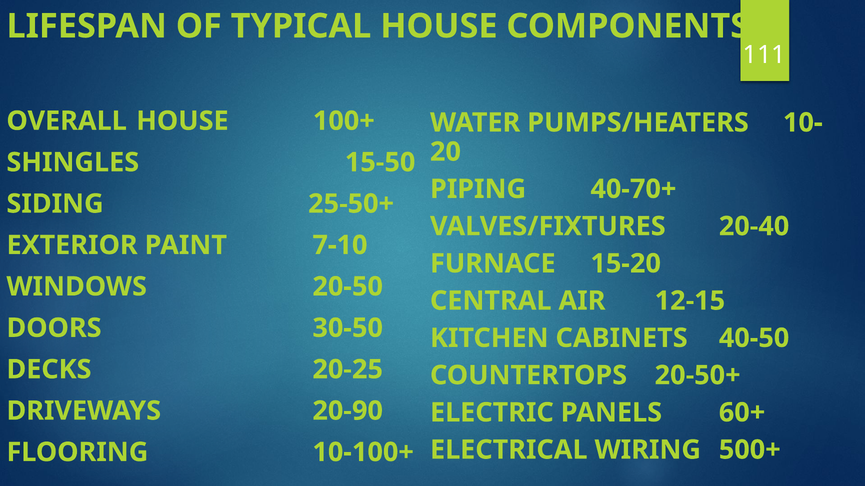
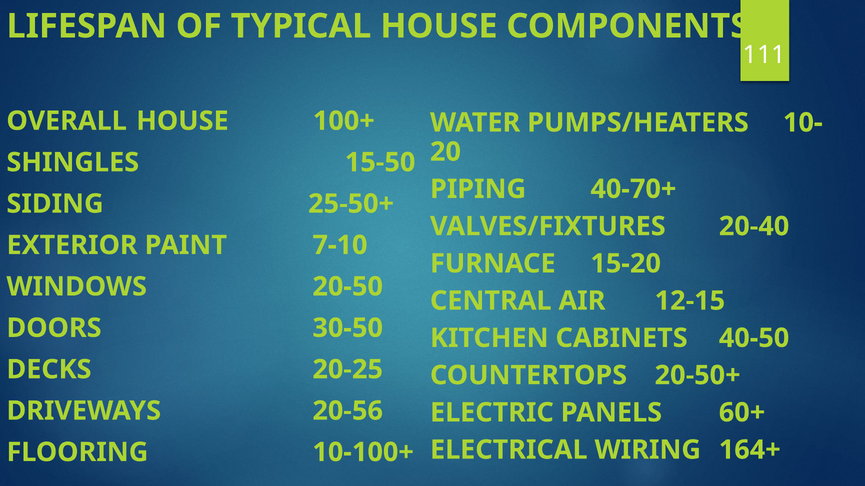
20-90: 20-90 -> 20-56 (348, 411)
500+: 500+ -> 164+ (750, 450)
